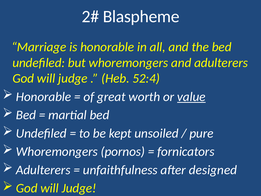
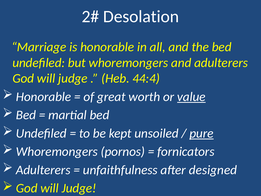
Blaspheme: Blaspheme -> Desolation (141, 16)
52:4: 52:4 -> 44:4 (146, 78)
pure underline: none -> present (202, 133)
